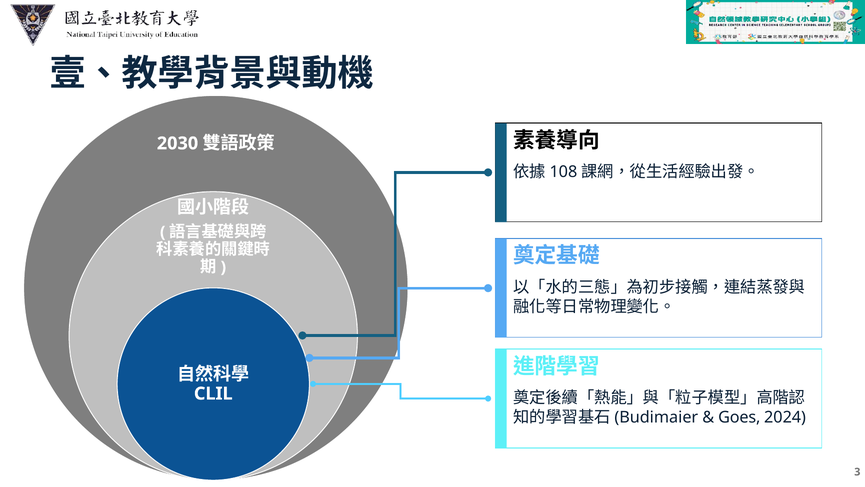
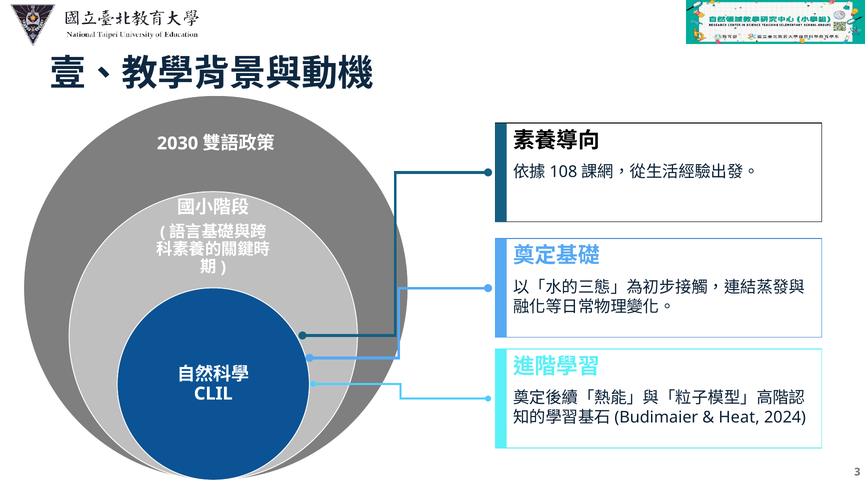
Goes: Goes -> Heat (739, 417)
